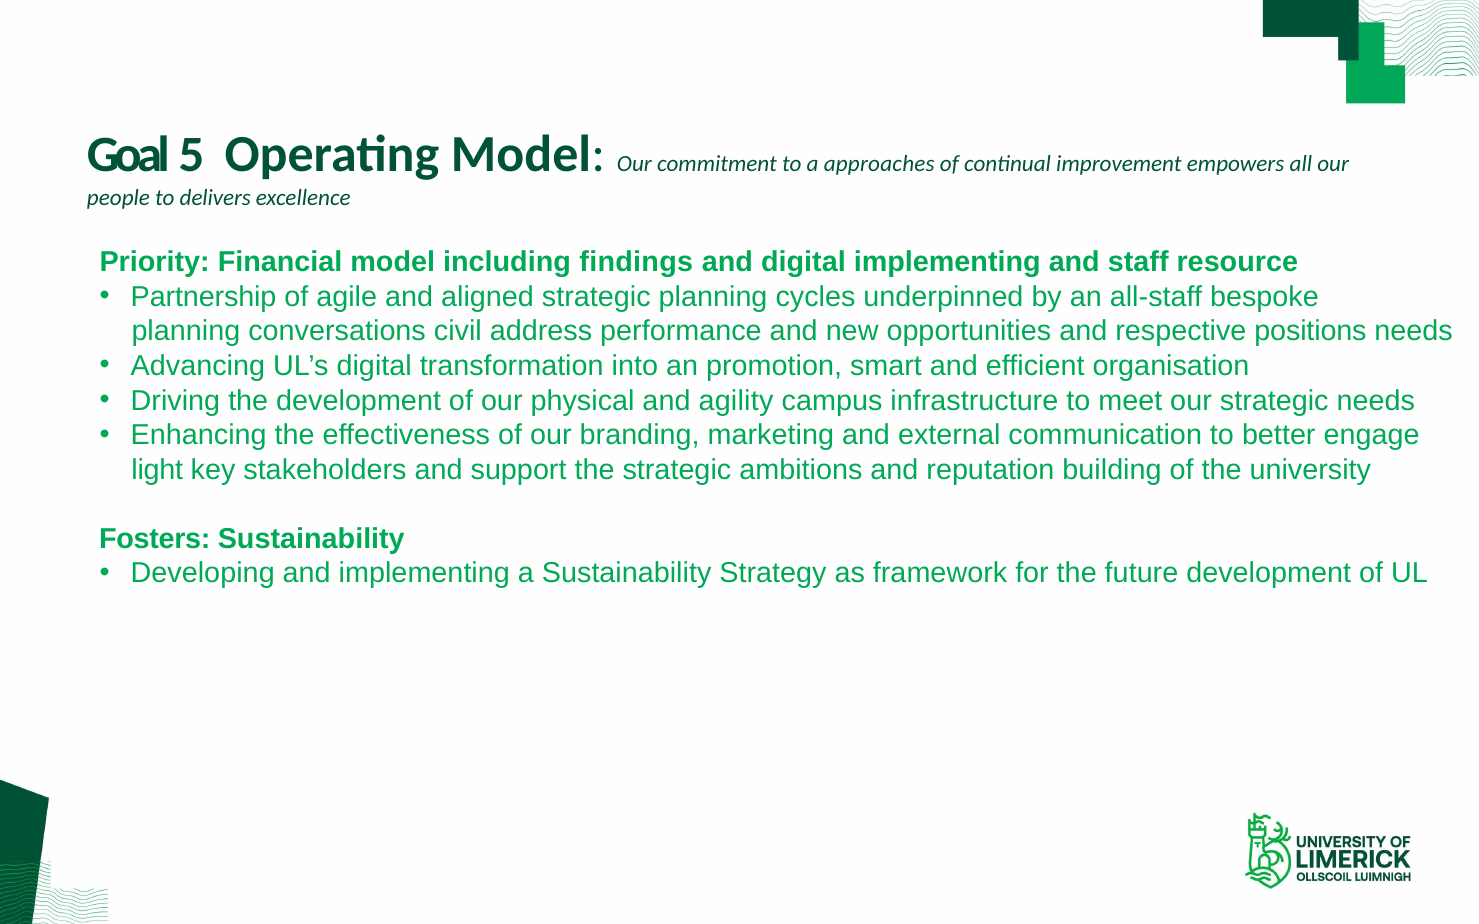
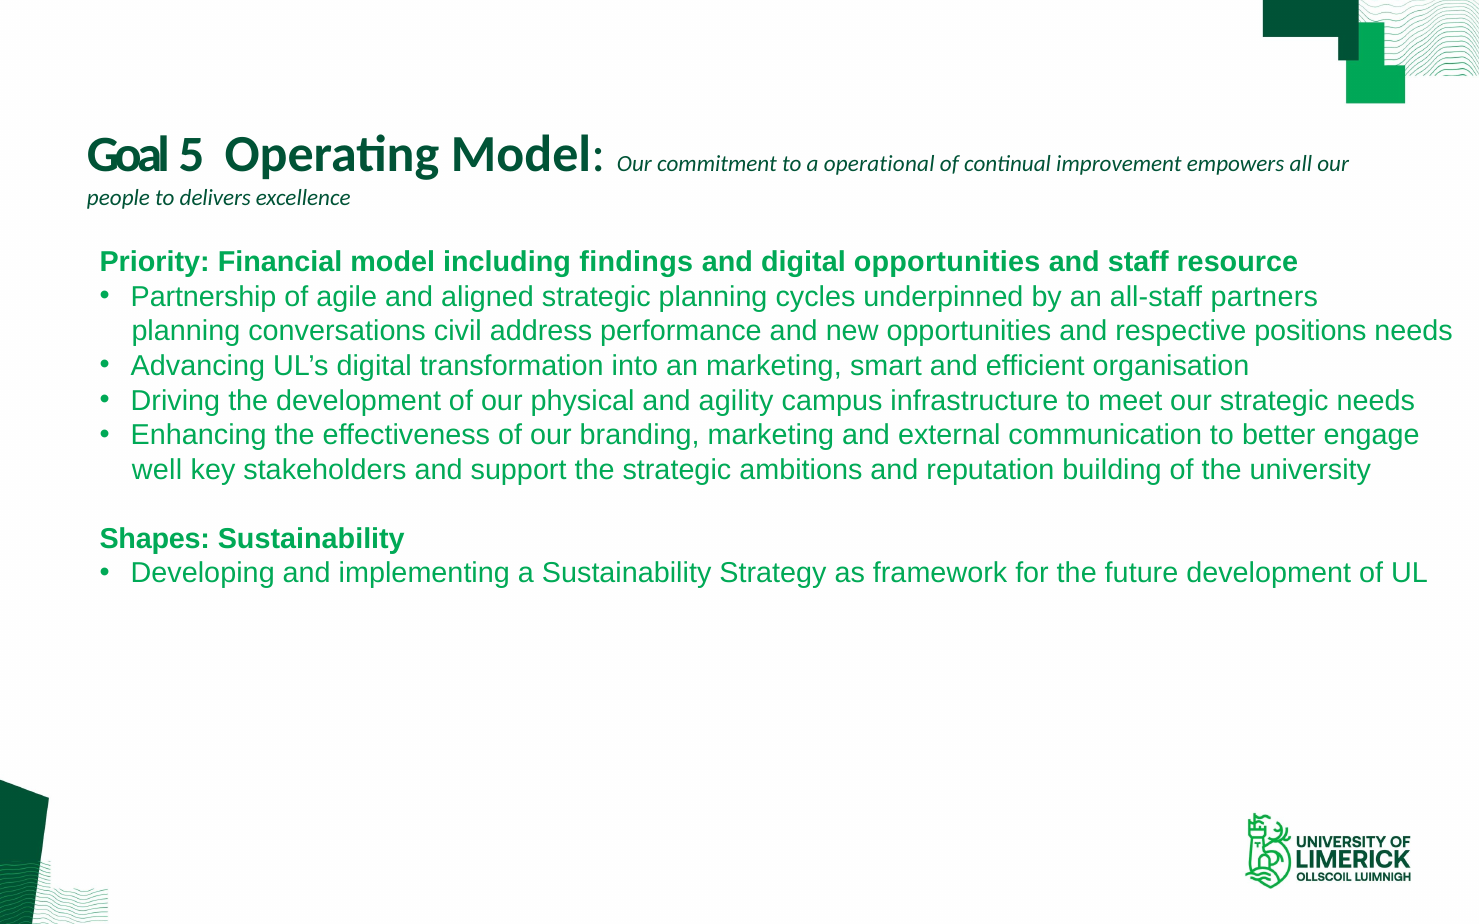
approaches: approaches -> operational (879, 164)
digital implementing: implementing -> opportunities (947, 262)
bespoke: bespoke -> partners (1264, 297)
an promotion: promotion -> marketing (774, 366)
light: light -> well (157, 470)
Fosters: Fosters -> Shapes (155, 539)
